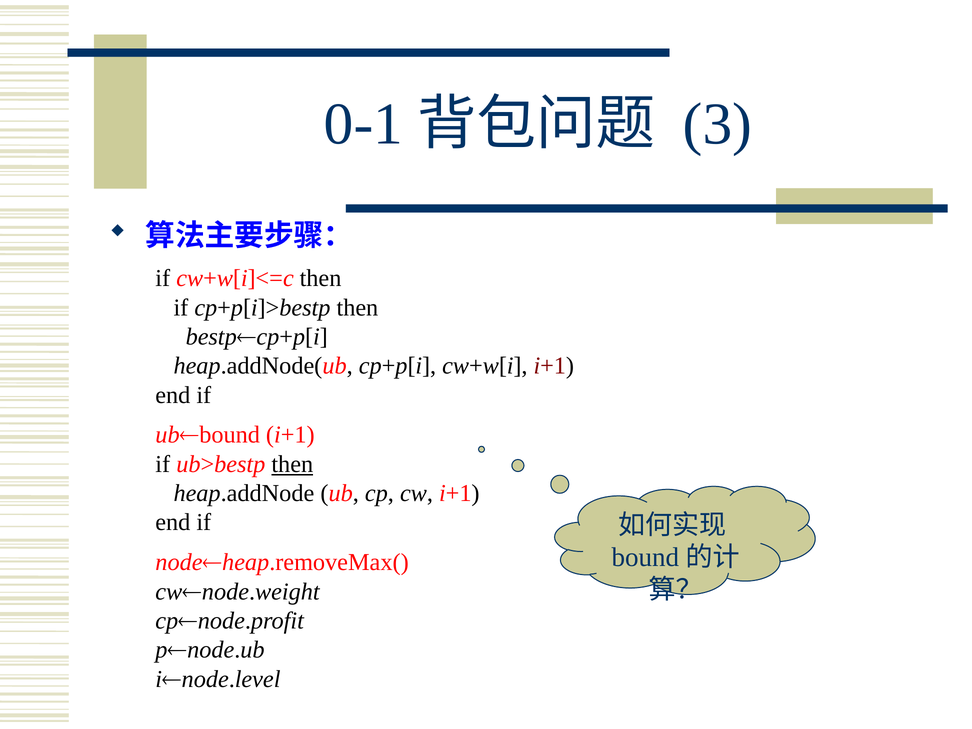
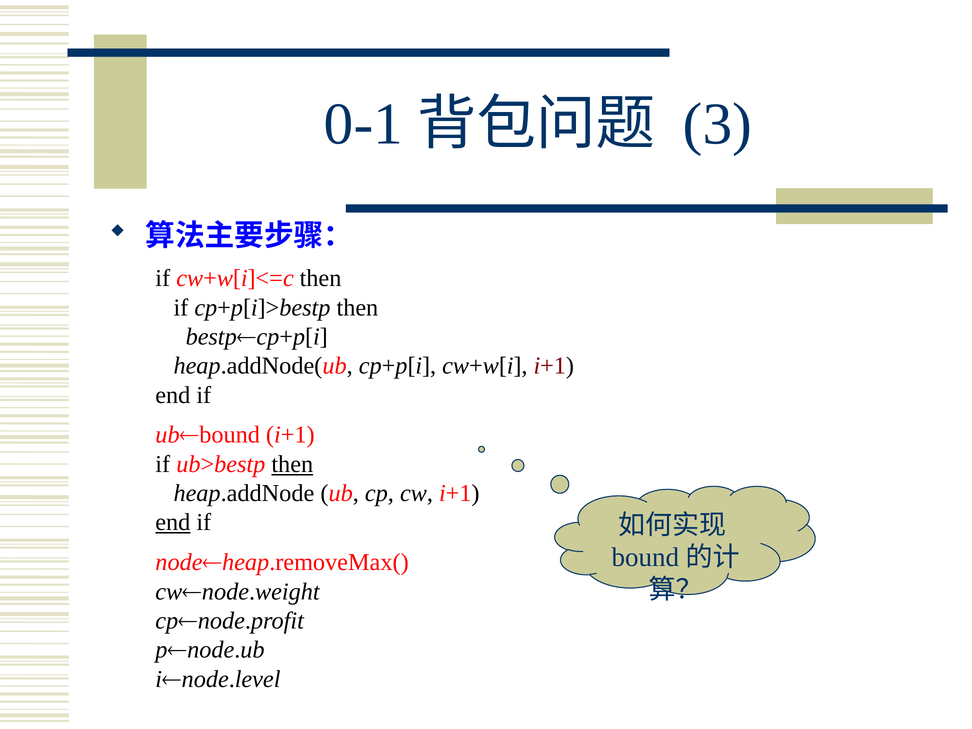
end underline: none -> present (173, 522)
